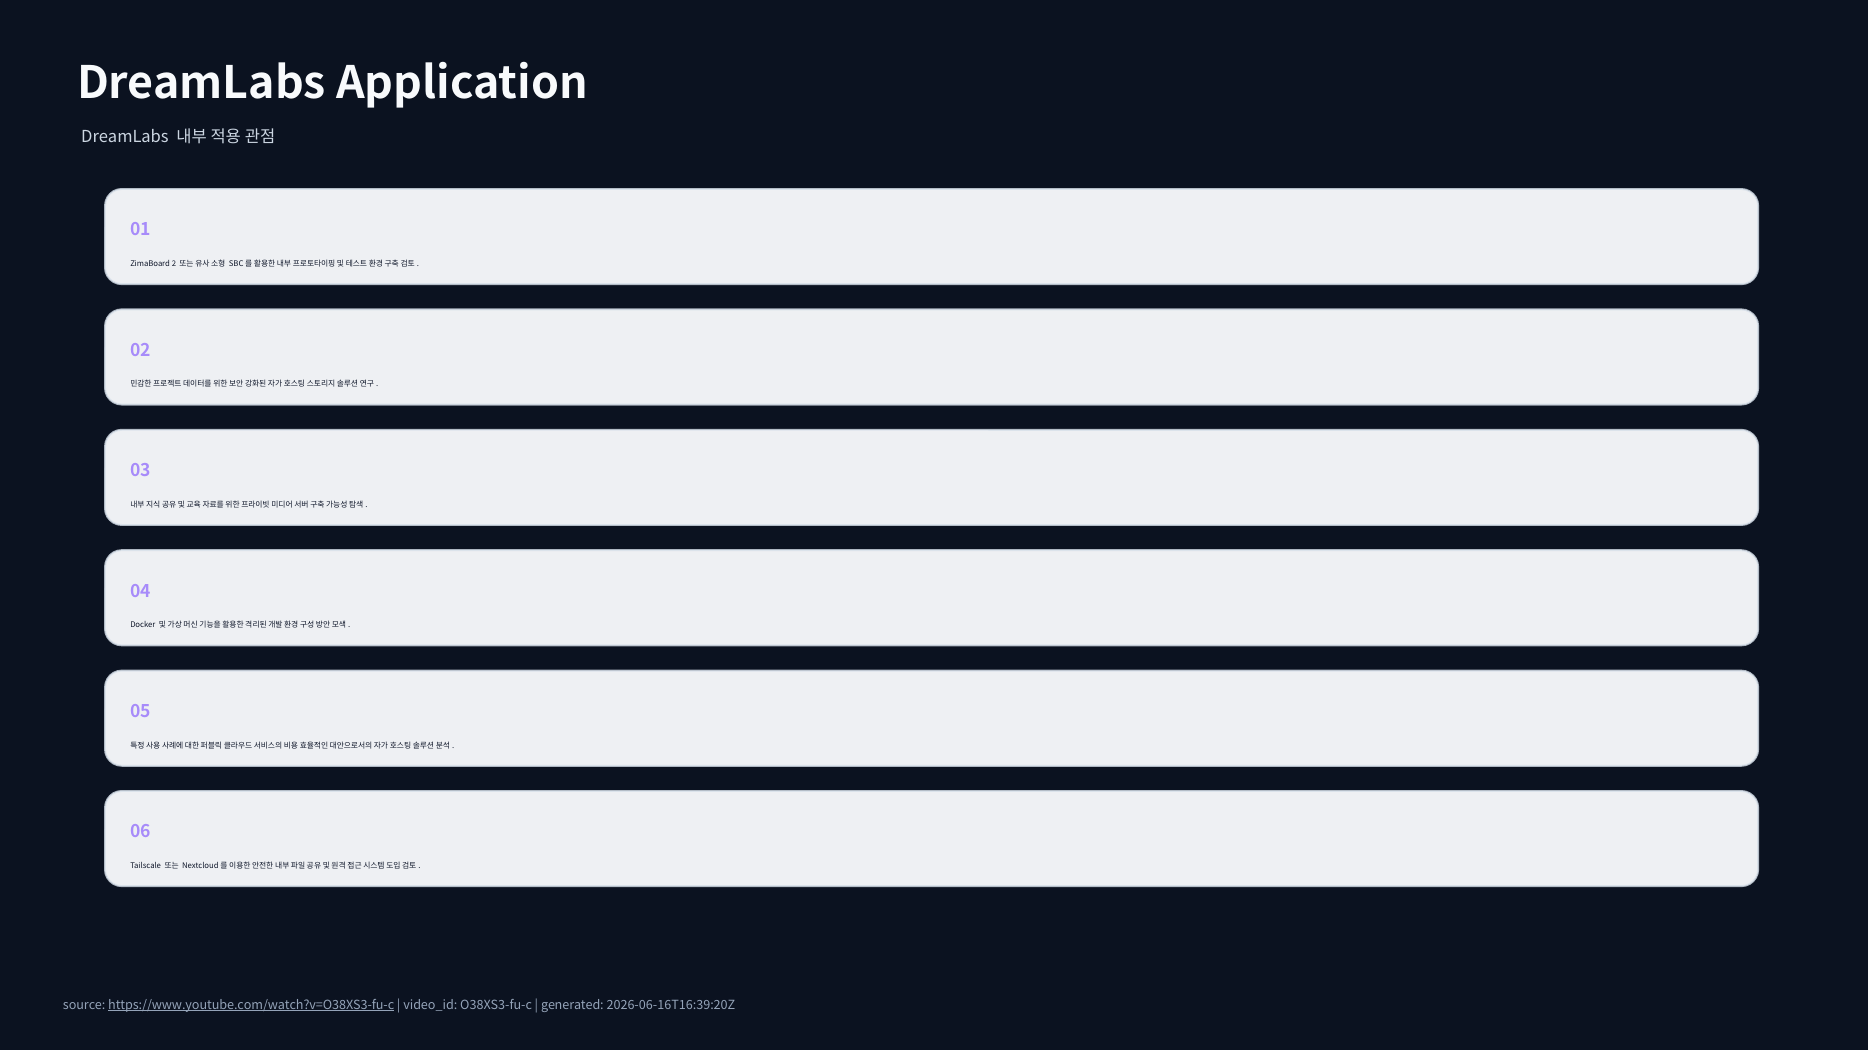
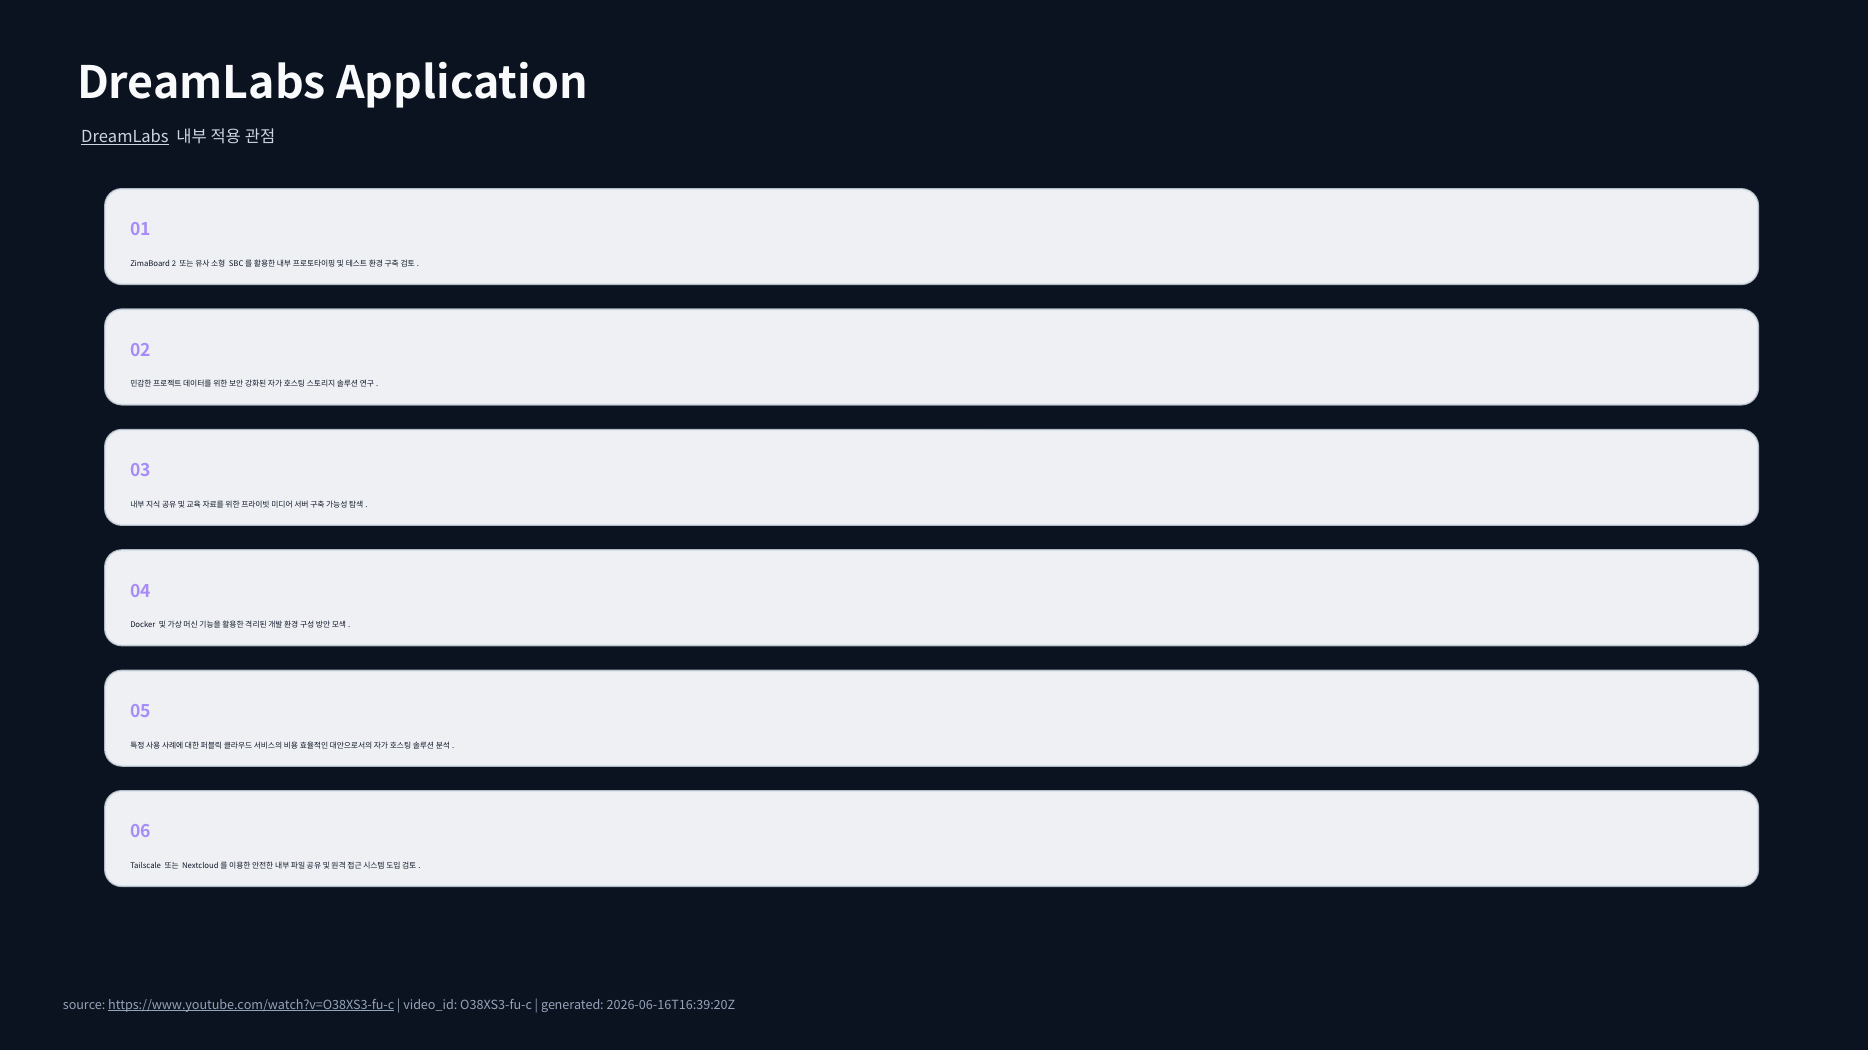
DreamLabs underline: none -> present (125, 137)
